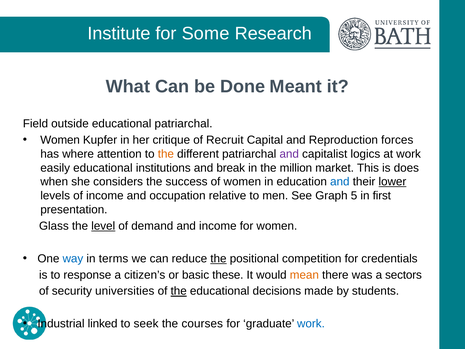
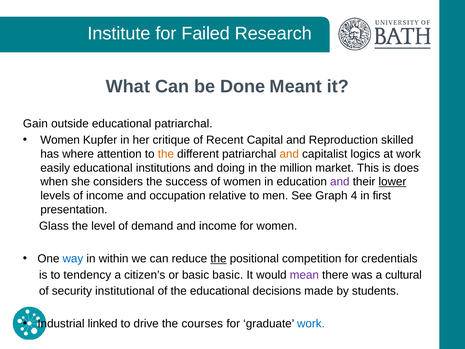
Some: Some -> Failed (206, 33)
Field: Field -> Gain (35, 124)
Recruit: Recruit -> Recent (225, 140)
forces: forces -> skilled (397, 140)
and colour: purple -> orange (289, 154)
break: break -> doing (231, 168)
and colour: blue -> purple (340, 182)
5: 5 -> 4 (354, 196)
level underline: present -> none (103, 226)
terms: terms -> within (114, 258)
response: response -> tendency (87, 275)
basic these: these -> basic (228, 275)
mean colour: orange -> purple (304, 275)
sectors: sectors -> cultural (404, 275)
universities: universities -> institutional (125, 291)
the underline: present -> none (179, 291)
seek: seek -> drive (146, 323)
